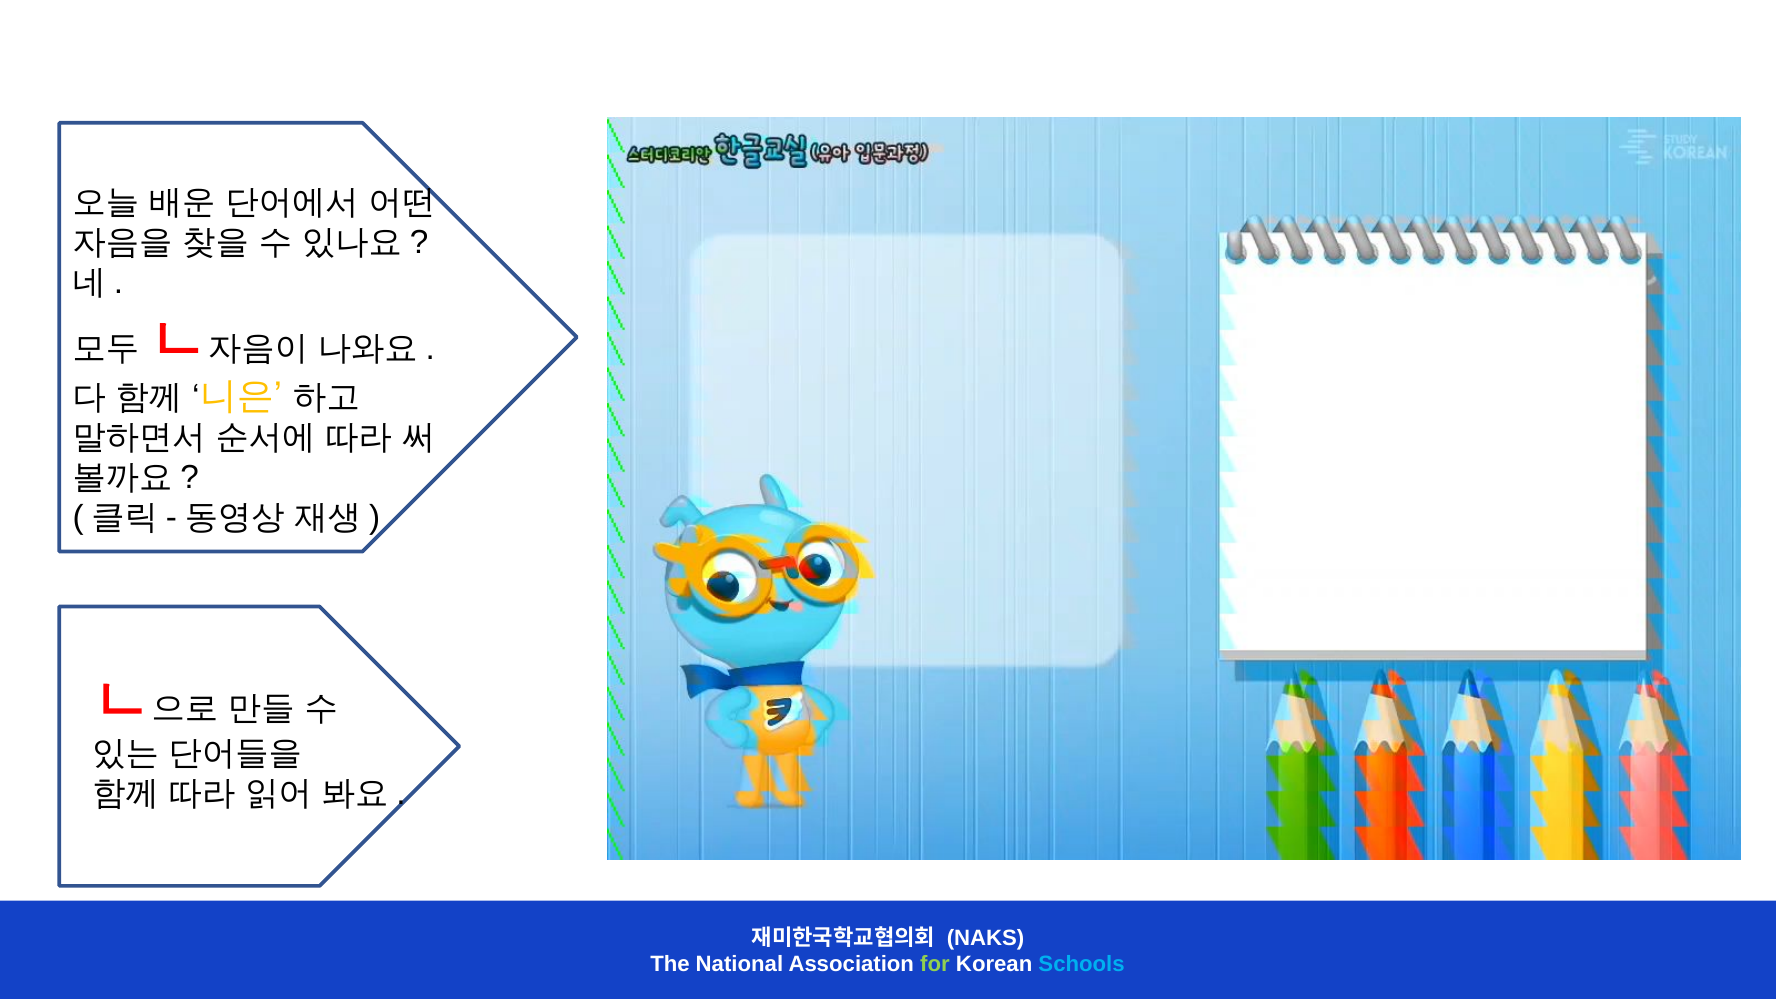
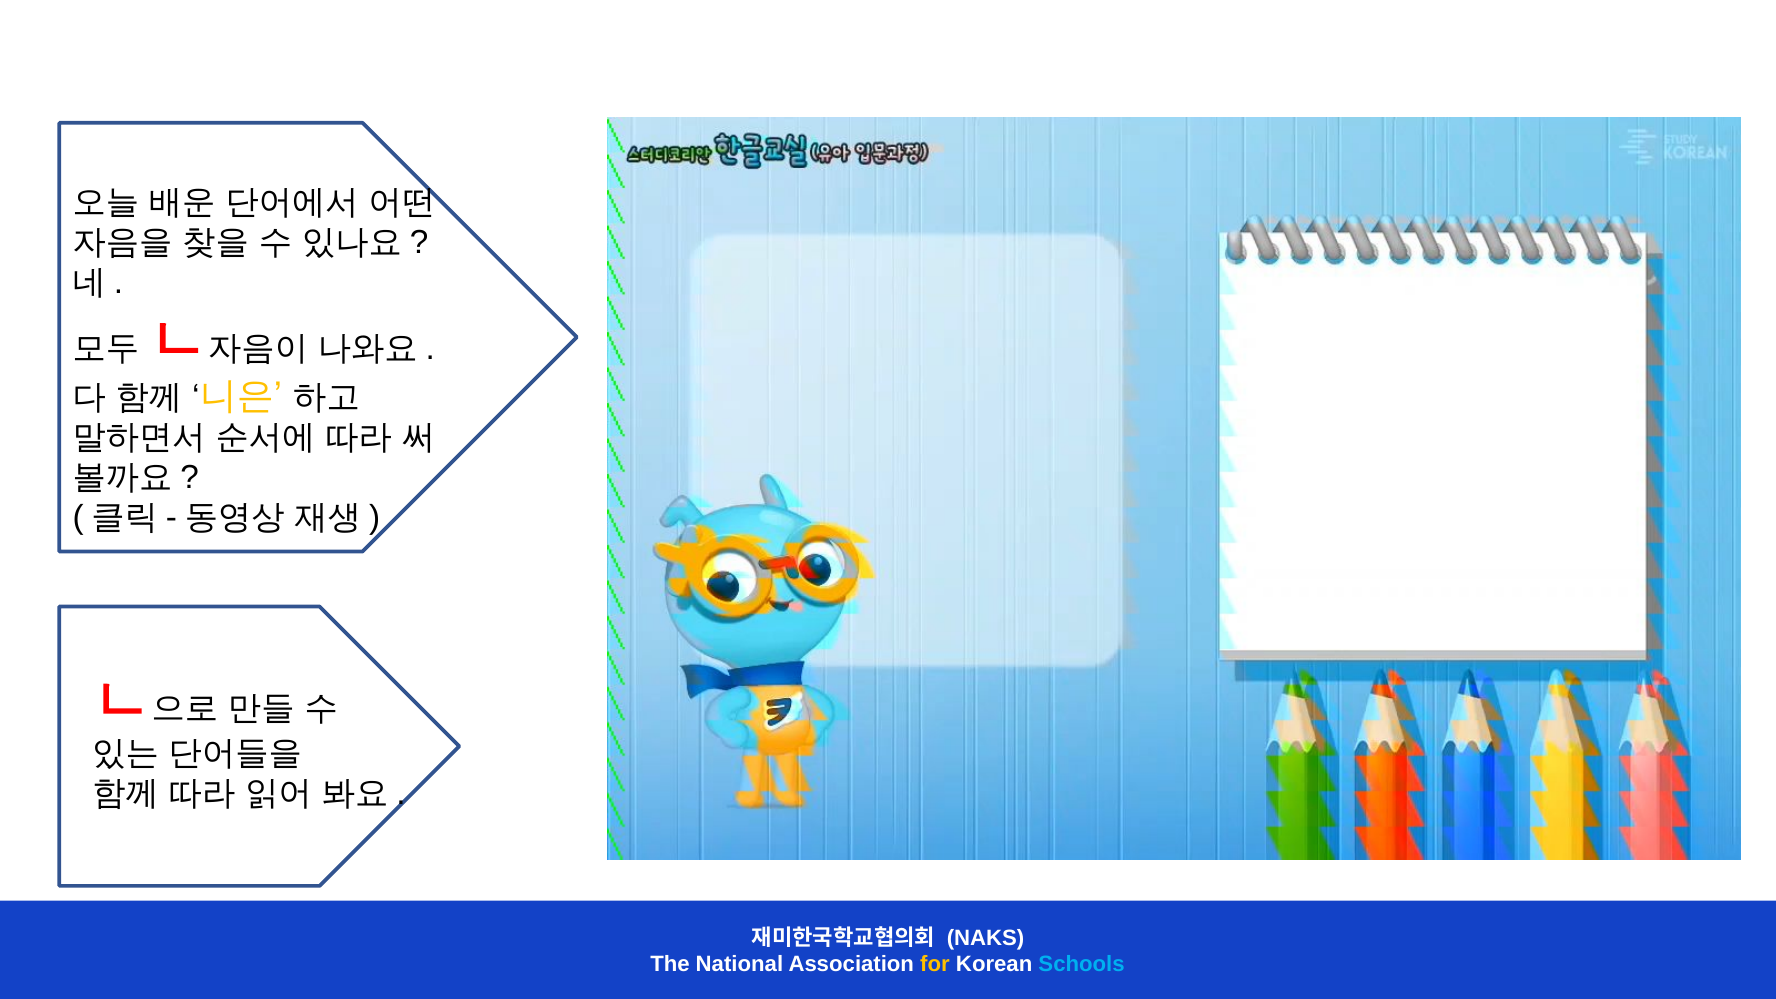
for colour: light green -> yellow (935, 965)
